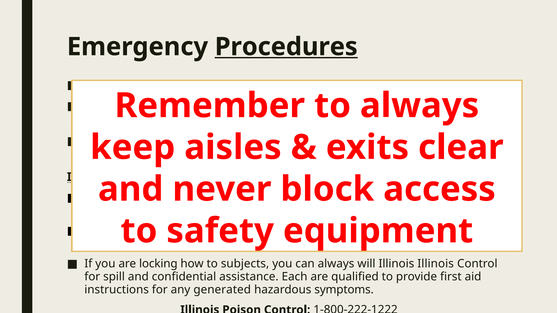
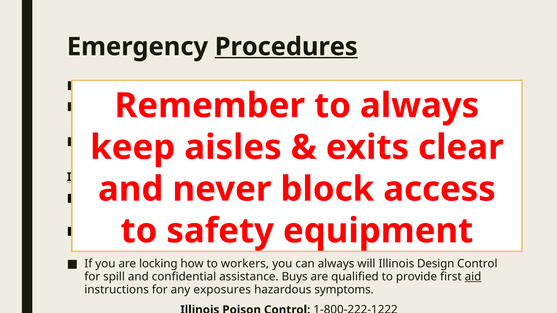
subjects: subjects -> workers (245, 264)
Illinois Illinois: Illinois -> Design (436, 264)
Each: Each -> Buys (295, 277)
aid underline: none -> present (473, 277)
any generated: generated -> exposures (222, 290)
